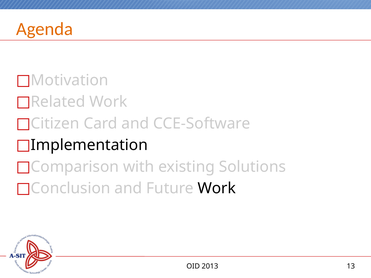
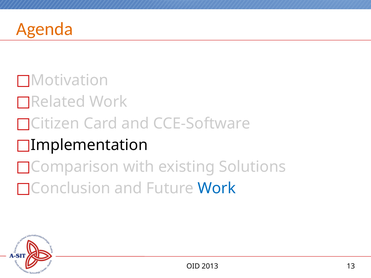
Work colour: black -> blue (217, 188)
